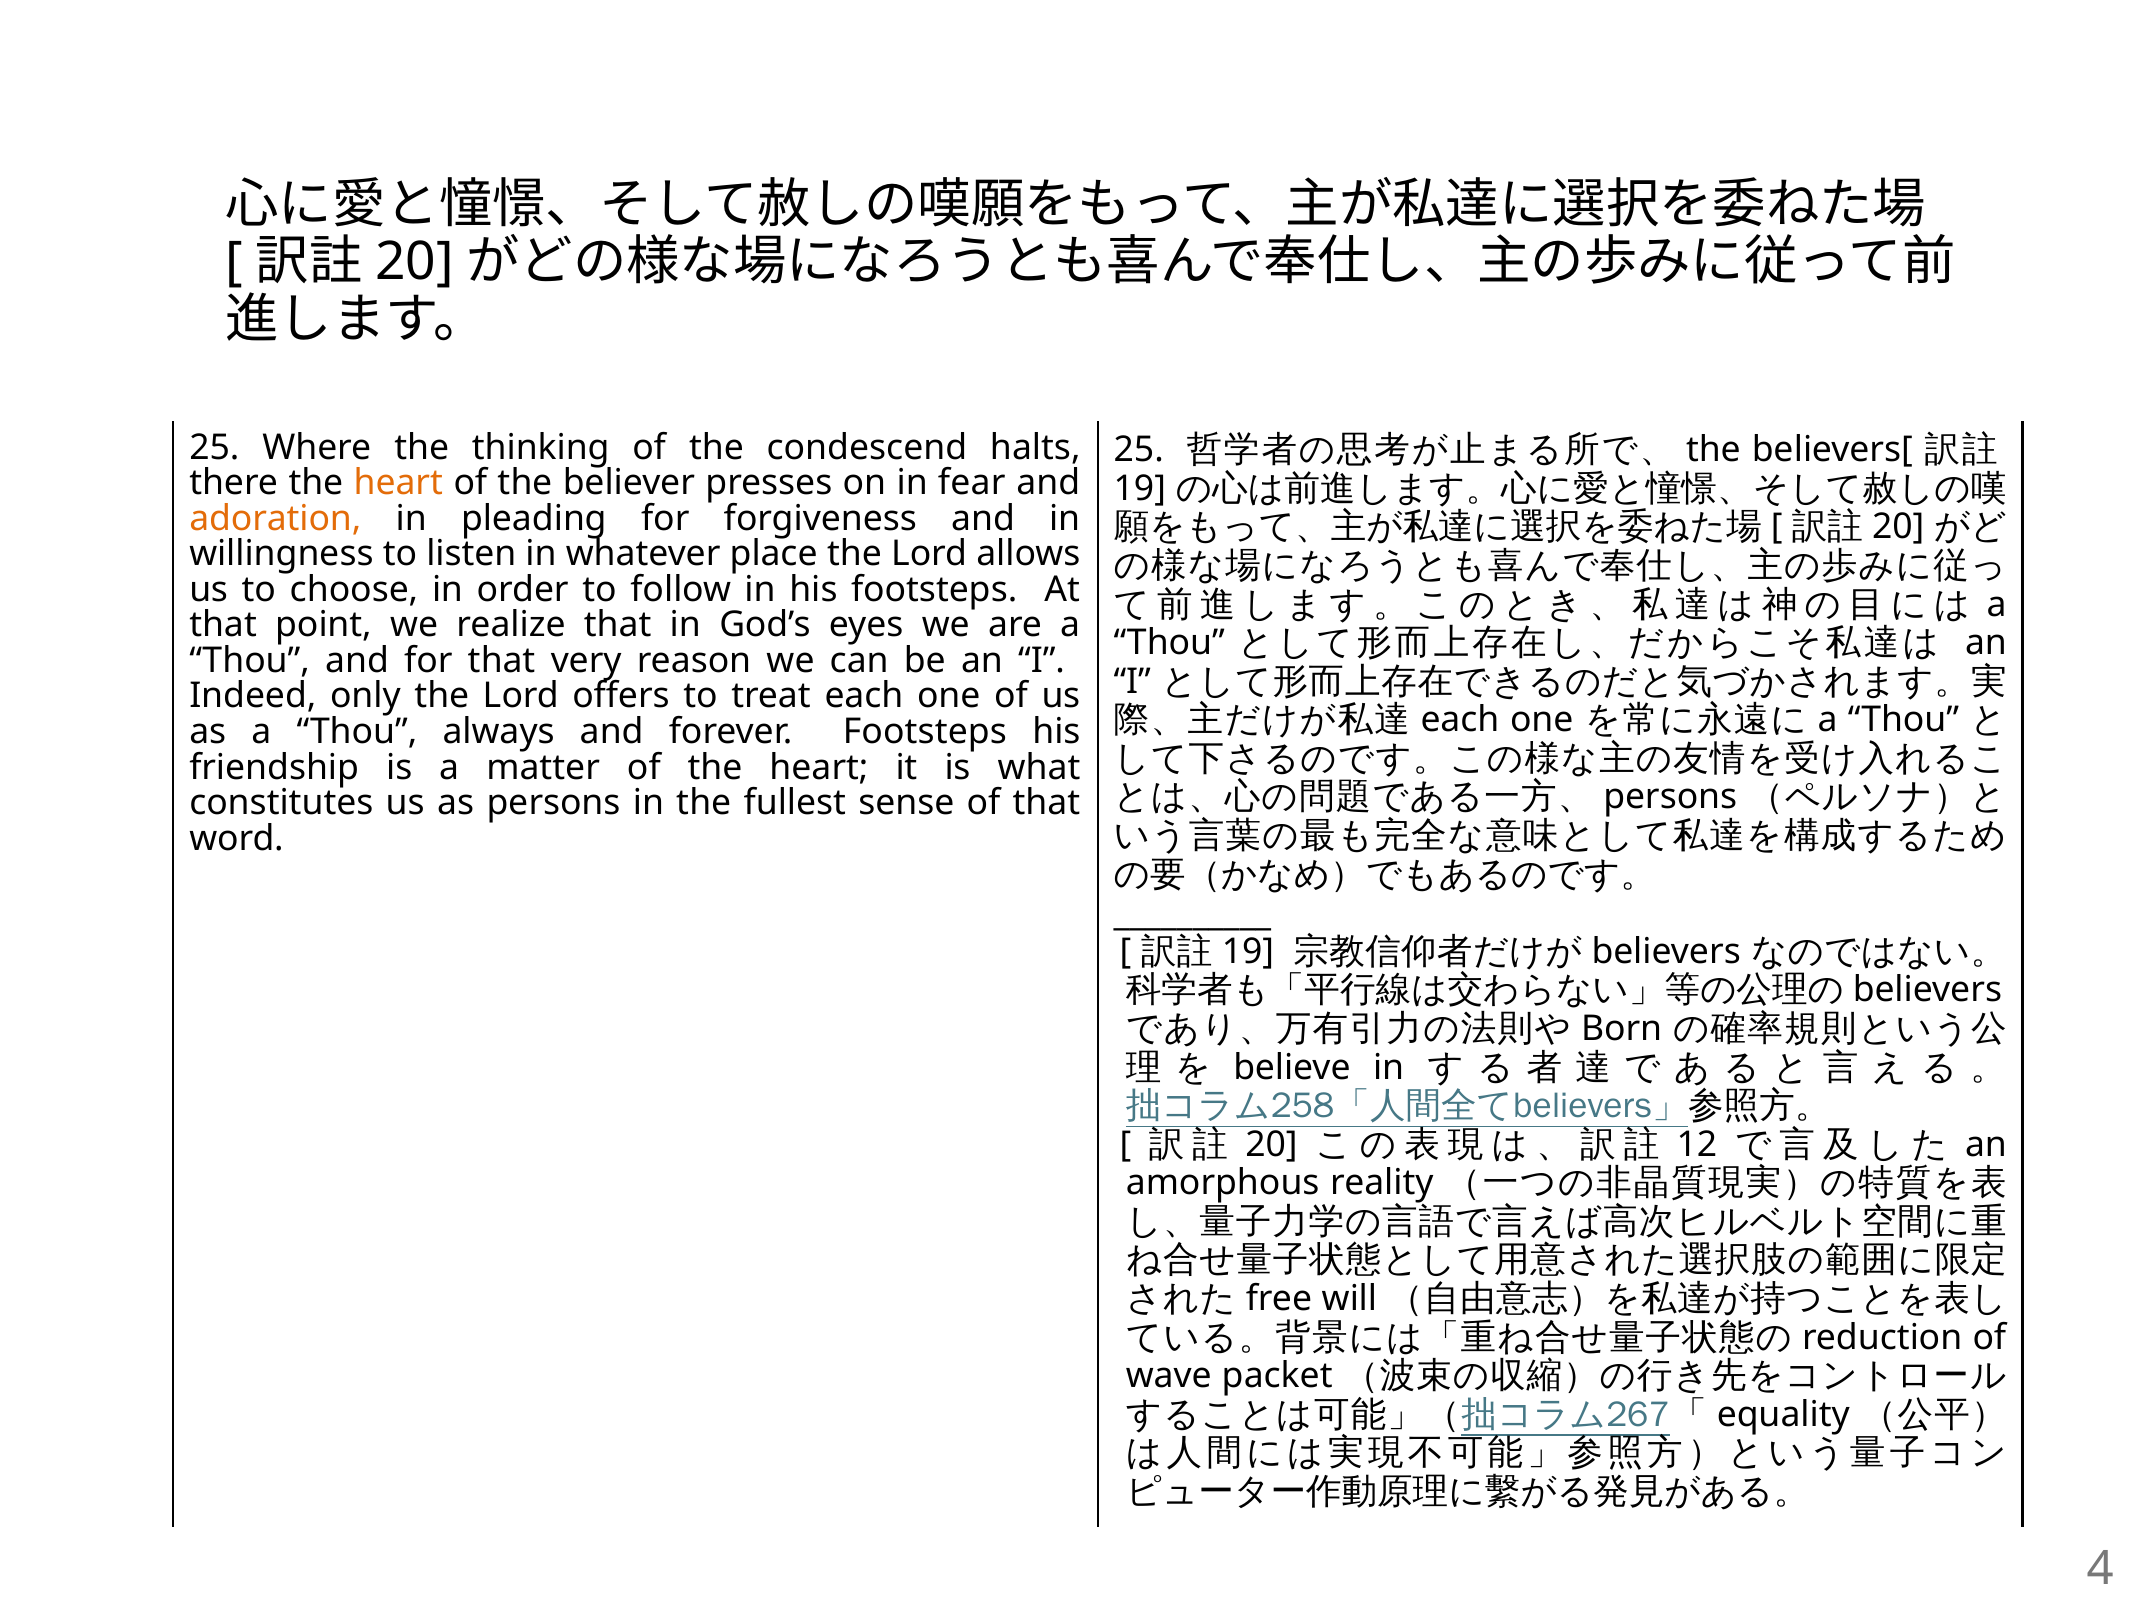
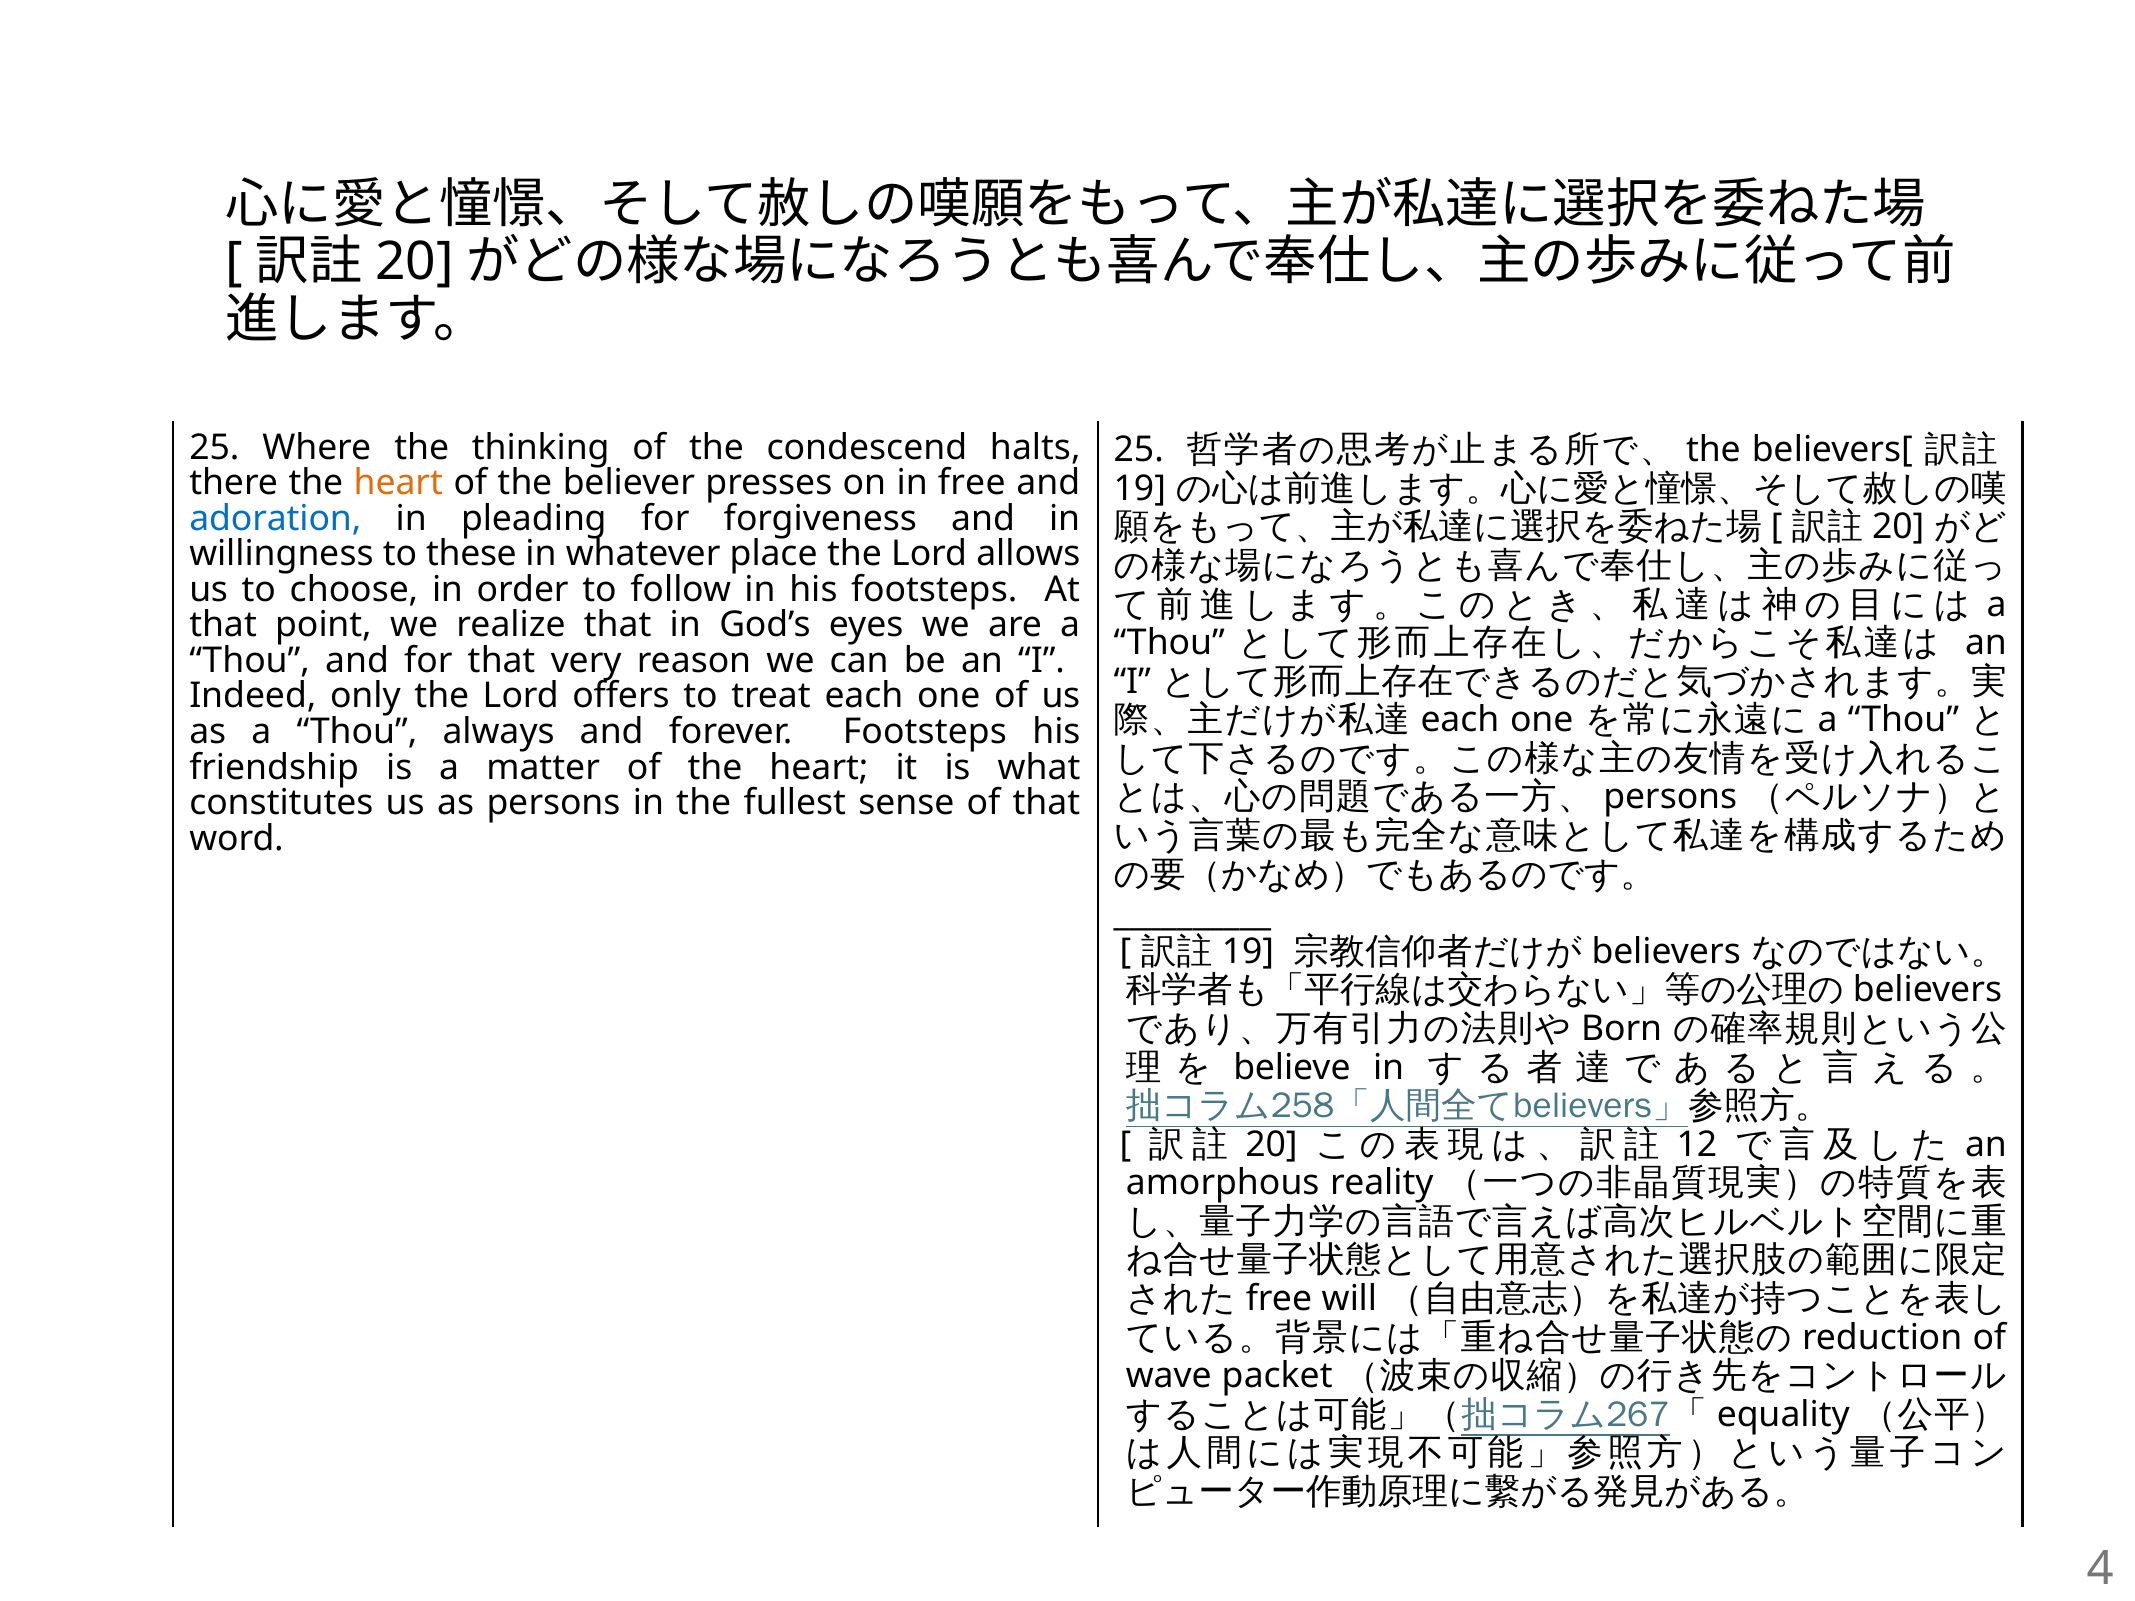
in fear: fear -> free (972, 483)
adoration colour: orange -> blue (275, 519)
listen: listen -> these (471, 554)
